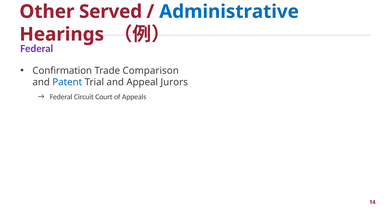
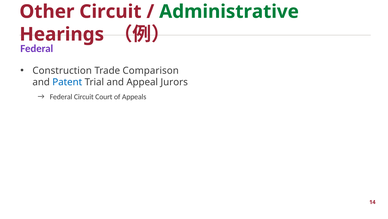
Other Served: Served -> Circuit (110, 12)
Administrative colour: blue -> green (229, 12)
Confirmation: Confirmation -> Construction (62, 70)
